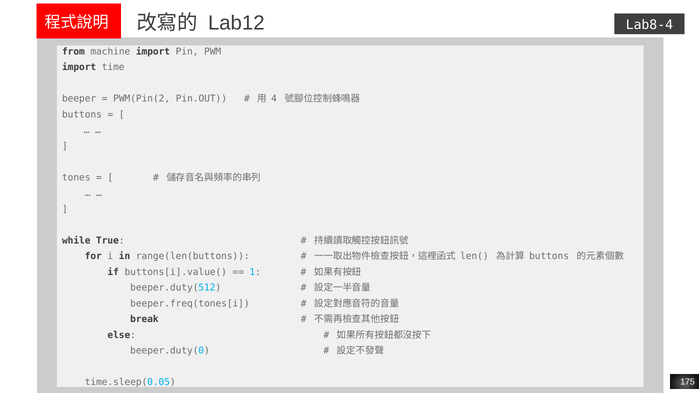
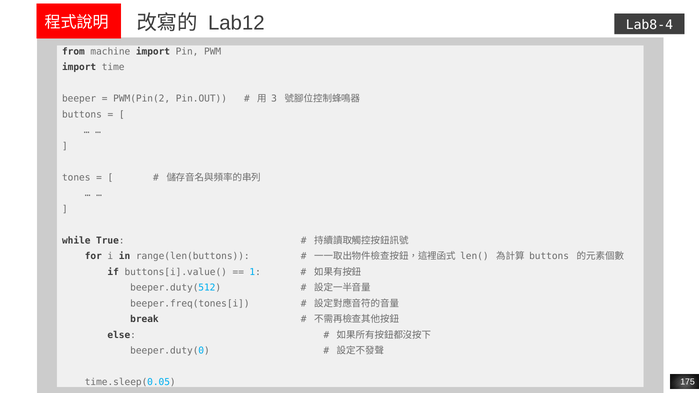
4: 4 -> 3 (274, 99)
